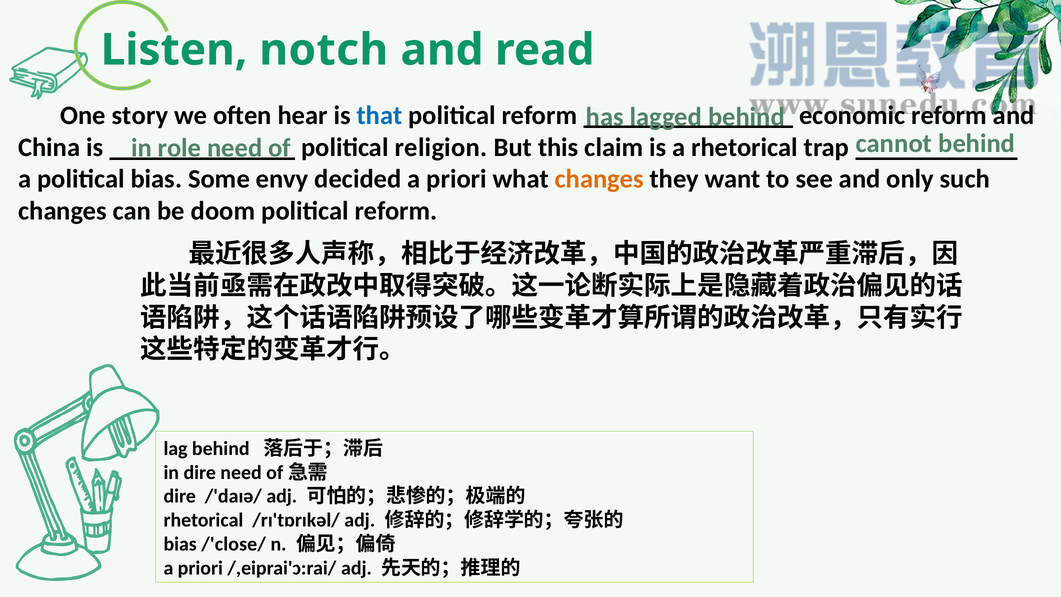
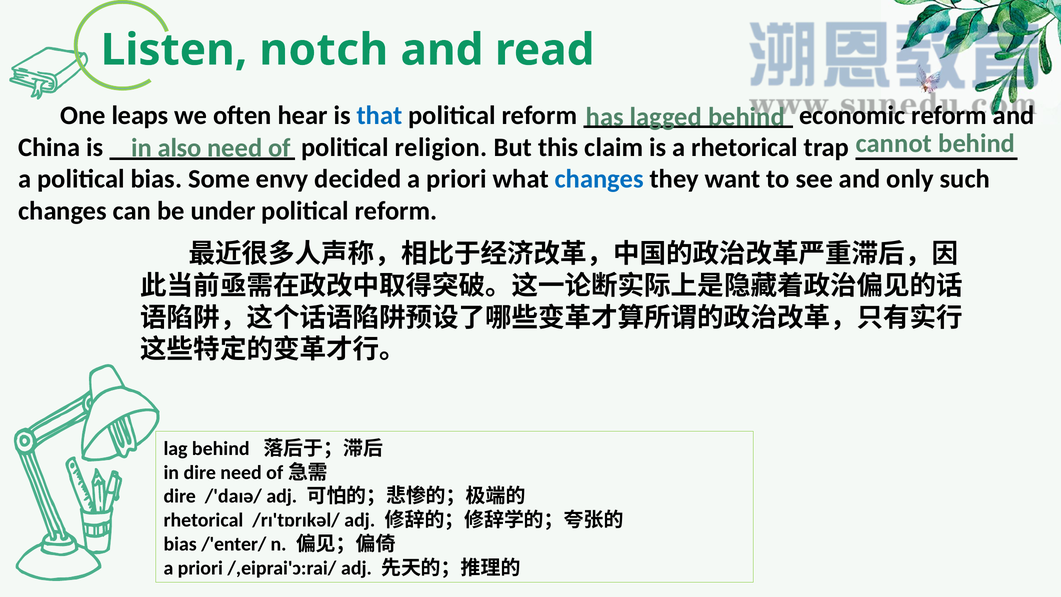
story: story -> leaps (140, 115)
role: role -> also (180, 148)
changes colour: orange -> blue (599, 179)
doom: doom -> under (223, 211)
/'close/: /'close/ -> /'enter/ (234, 544)
